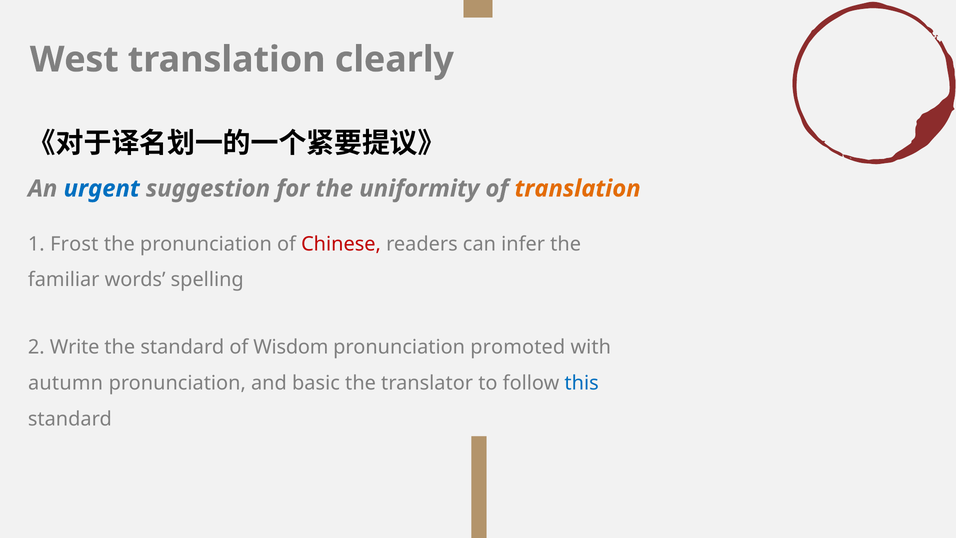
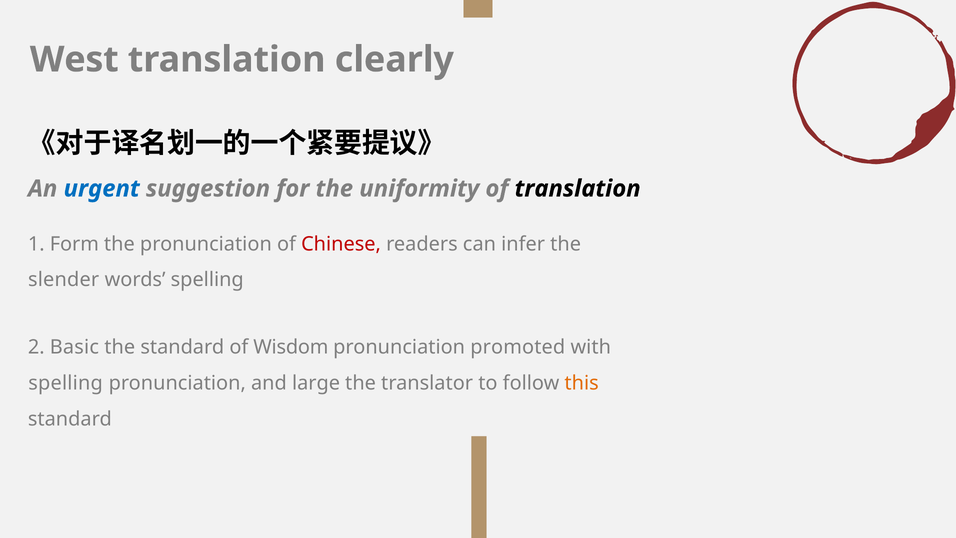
translation colour: orange -> black (578, 189)
Frost: Frost -> Form (74, 244)
familiar: familiar -> slender (64, 280)
Write: Write -> Basic (74, 347)
autumn: autumn -> spelling (66, 383)
basic: basic -> large (316, 383)
this colour: blue -> orange (582, 383)
